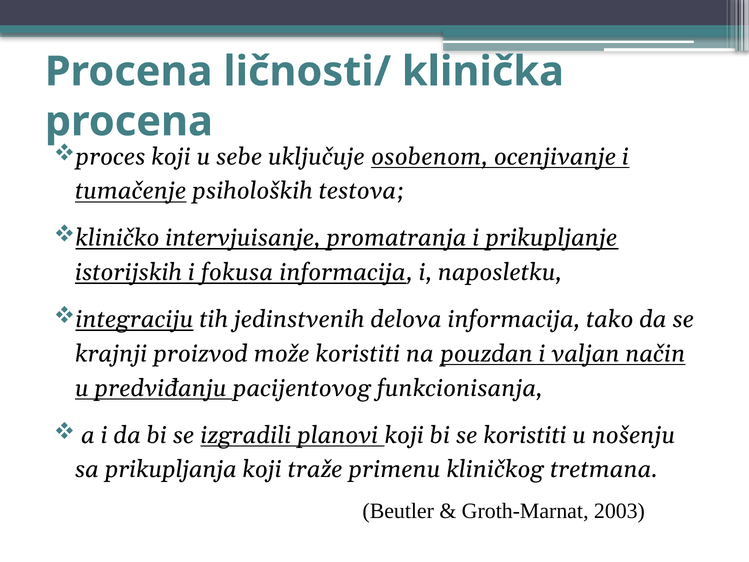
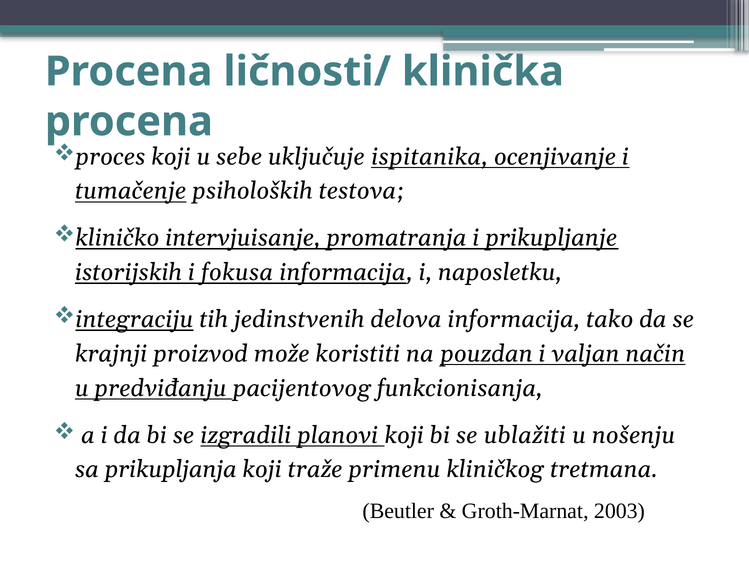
osobenom: osobenom -> ispitanika (430, 157)
se koristiti: koristiti -> ublažiti (525, 435)
